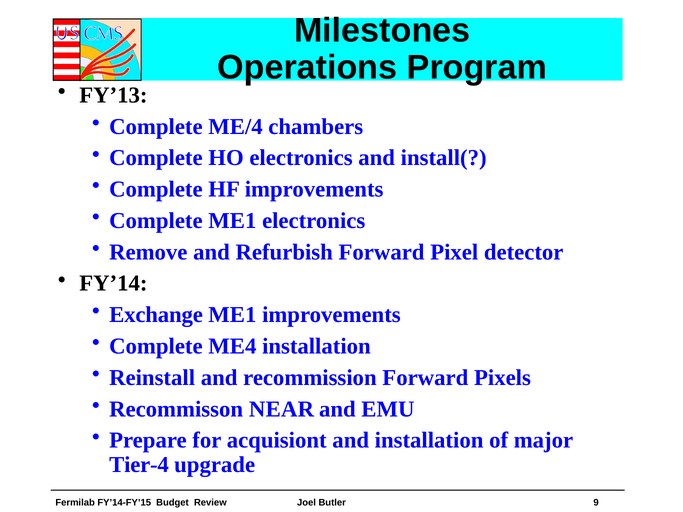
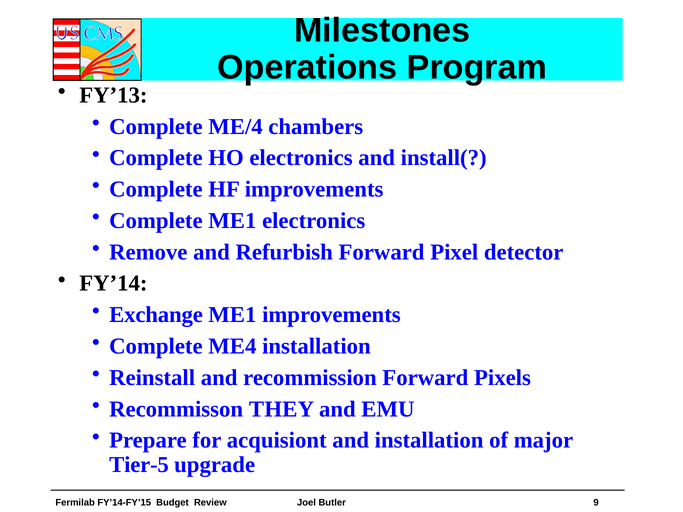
NEAR: NEAR -> THEY (282, 409)
Tier-4: Tier-4 -> Tier-5 (139, 465)
